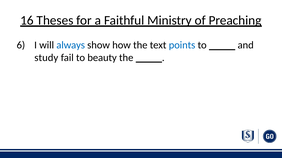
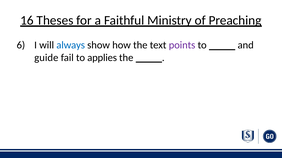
points colour: blue -> purple (182, 45)
study: study -> guide (46, 58)
beauty: beauty -> applies (102, 58)
